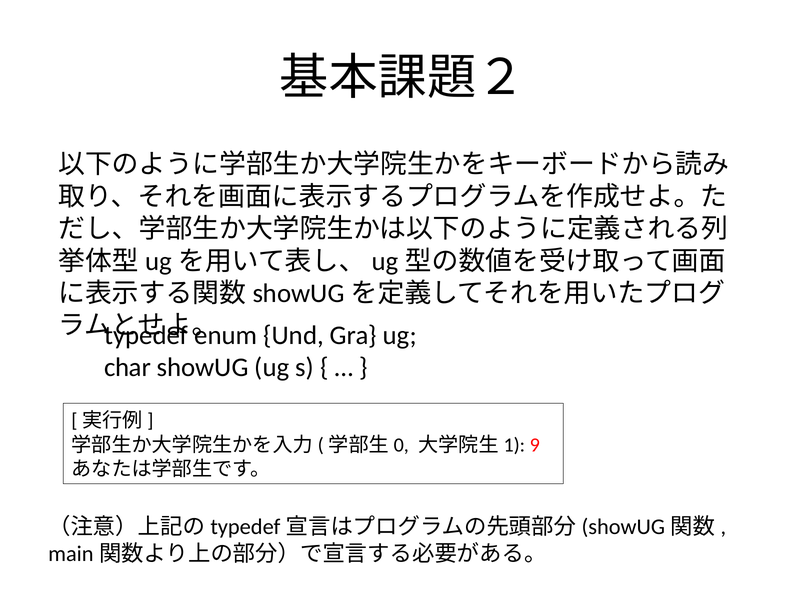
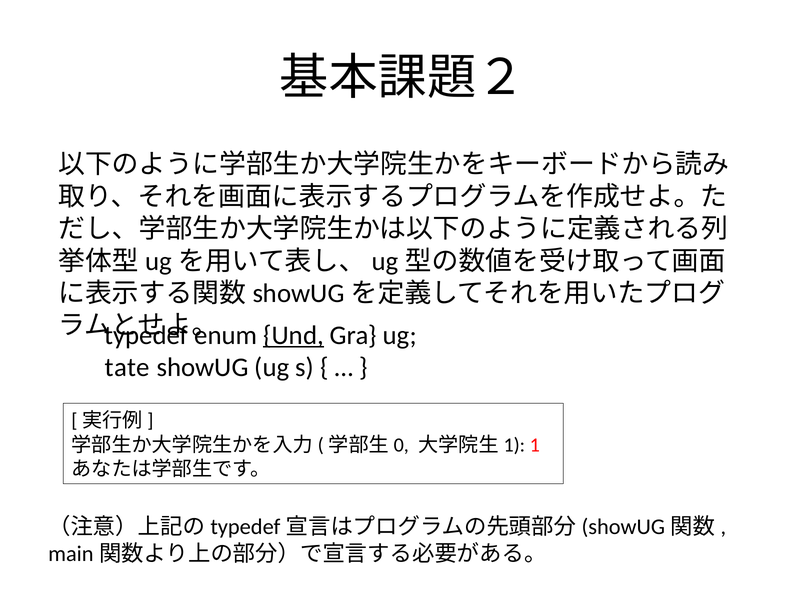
Und underline: none -> present (294, 335)
char: char -> tate (127, 367)
9: 9 -> 1 (535, 445)
